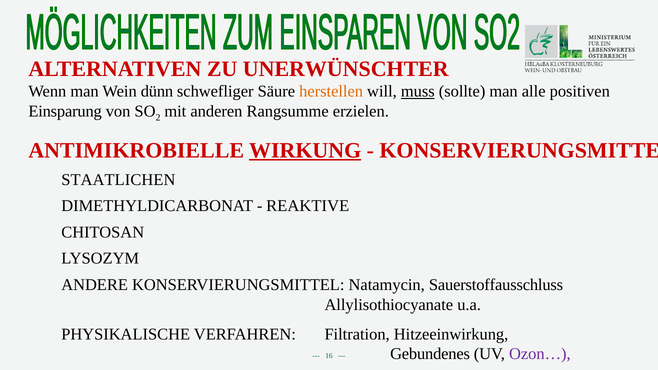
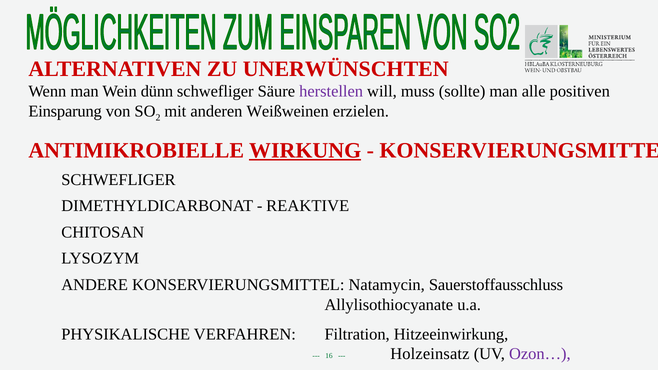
UNERWÜNSCHTER: UNERWÜNSCHTER -> UNERWÜNSCHTEN (346, 69)
herstellen colour: orange -> purple (331, 91)
muss underline: present -> none (418, 91)
Rangsumme: Rangsumme -> Weißweinen (288, 111)
STAATLICHEN: STAATLICHEN -> SCHWEFLIGER (118, 180)
Gebundenes: Gebundenes -> Holzeinsatz (430, 354)
